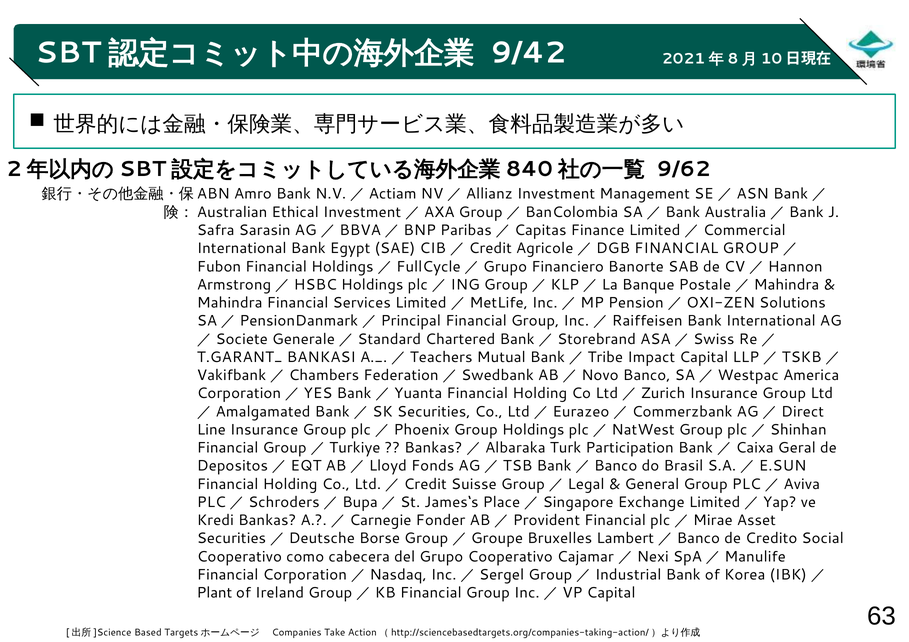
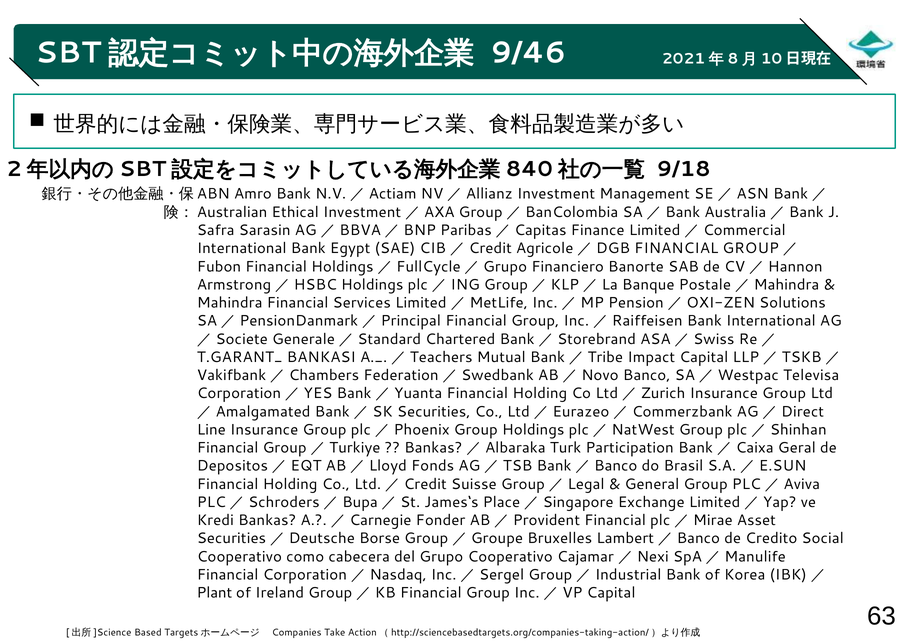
9/42: 9/42 -> 9/46 (528, 53)
9/62: 9/62 -> 9/18 (684, 169)
America: America -> Televisa (811, 376)
